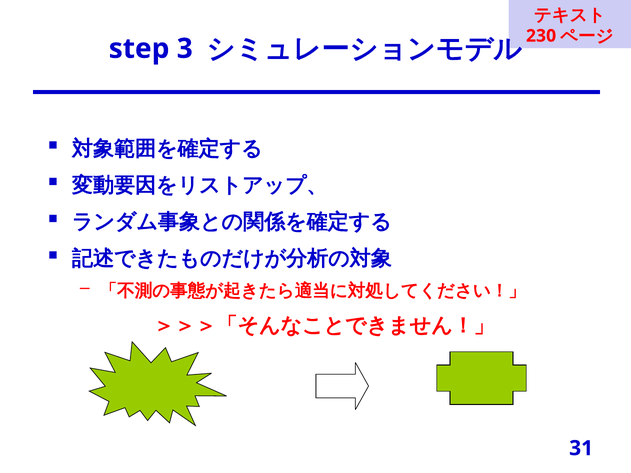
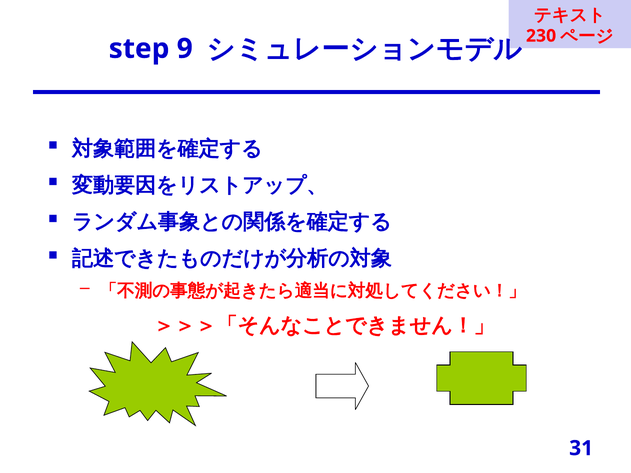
3: 3 -> 9 (185, 49)
